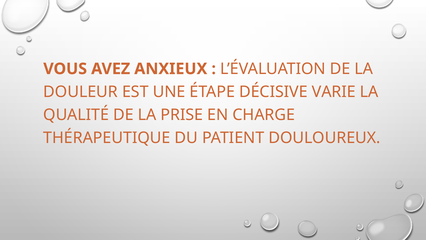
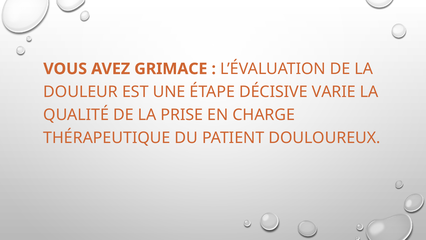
ANXIEUX: ANXIEUX -> GRIMACE (171, 69)
